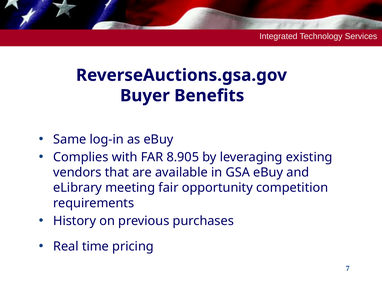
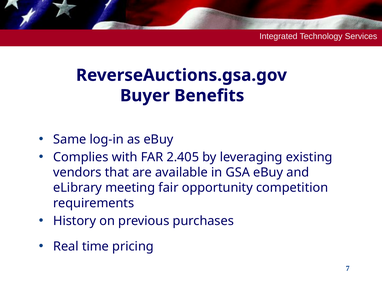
8.905: 8.905 -> 2.405 (183, 157)
